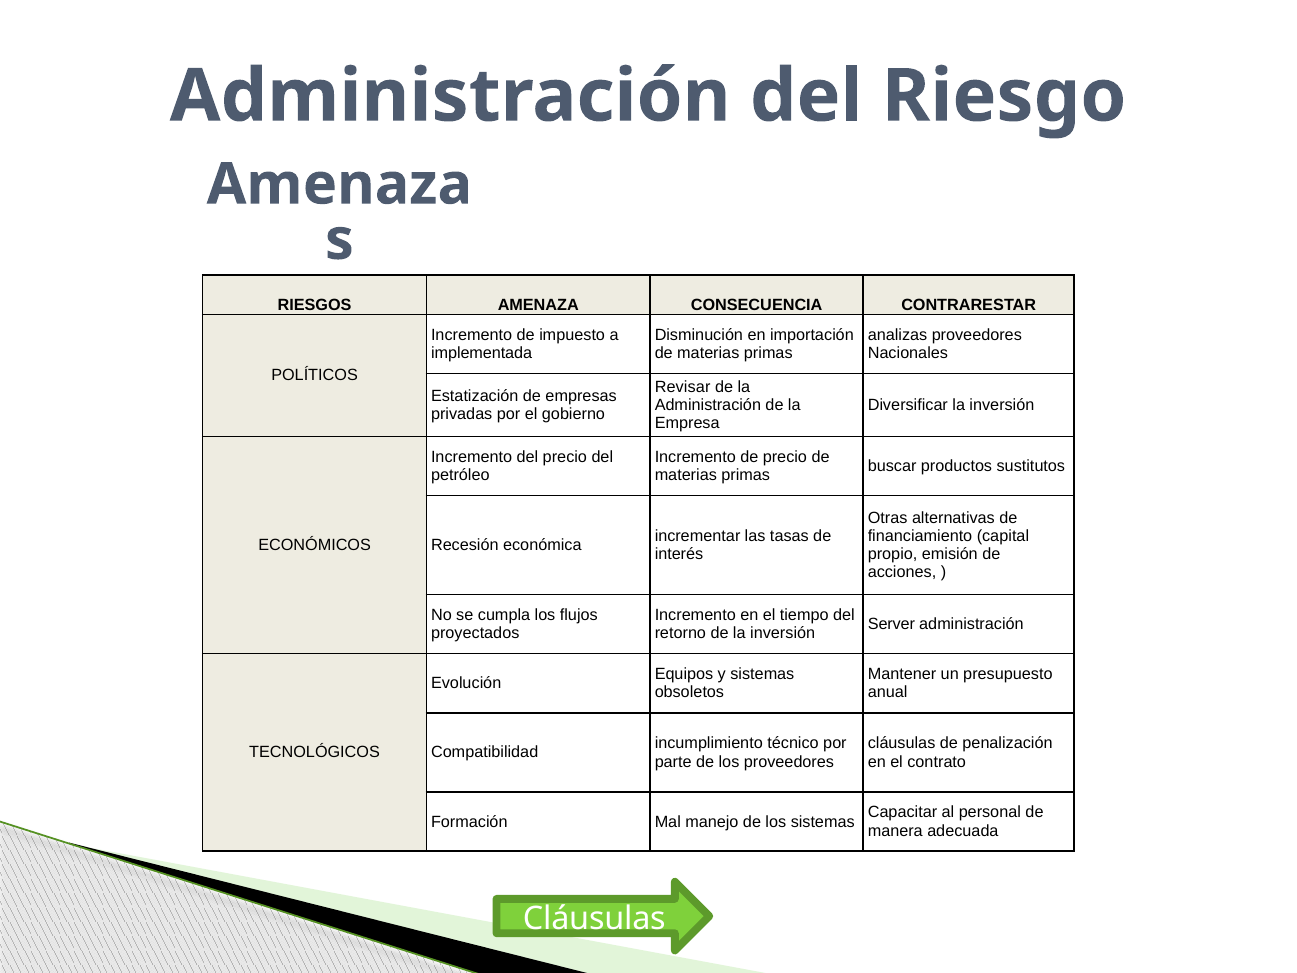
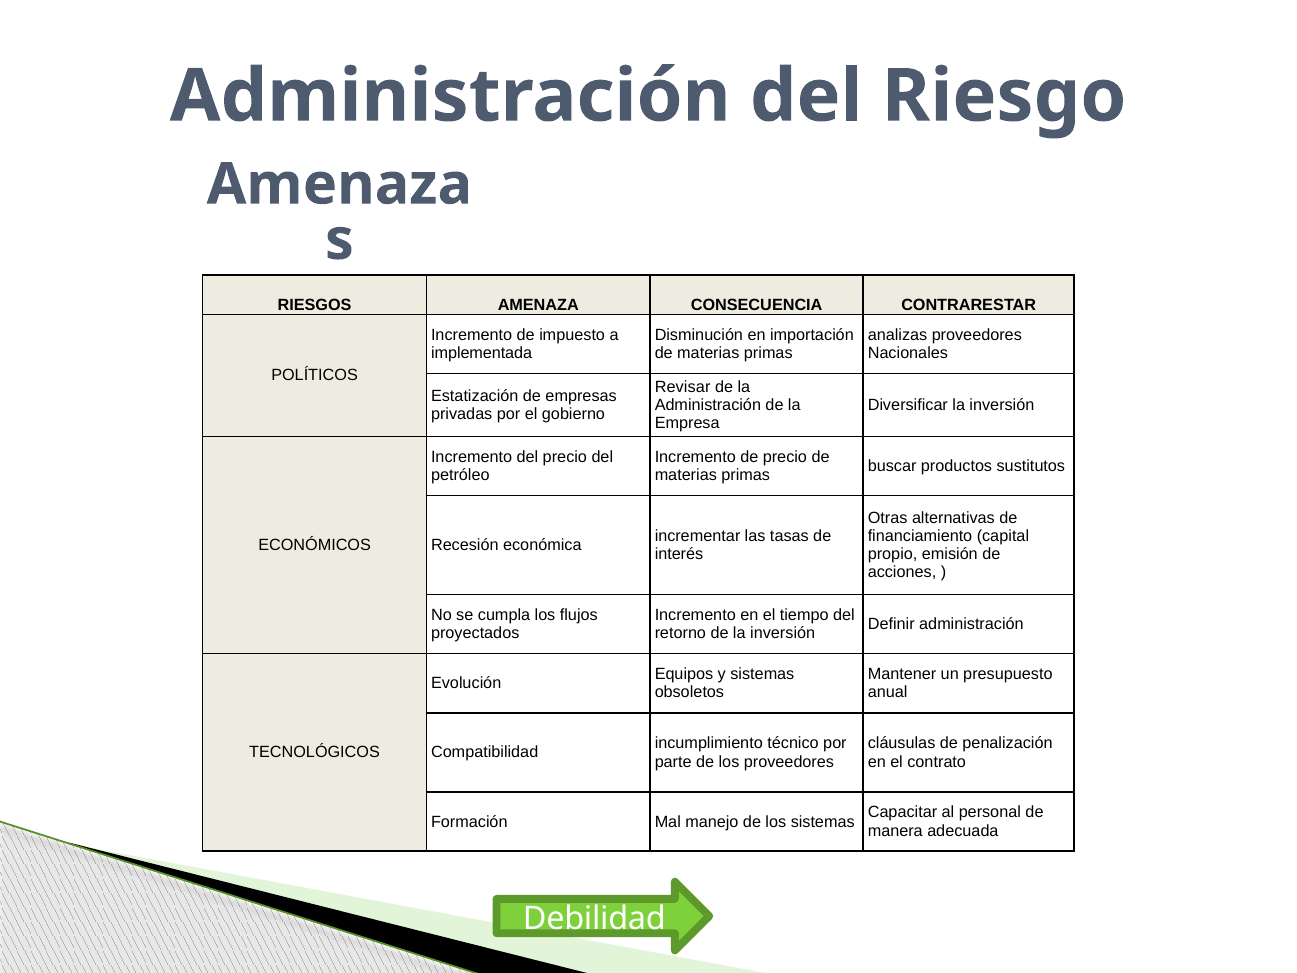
Server: Server -> Definir (891, 624)
Cláusulas: Cláusulas -> Debilidad (594, 918)
